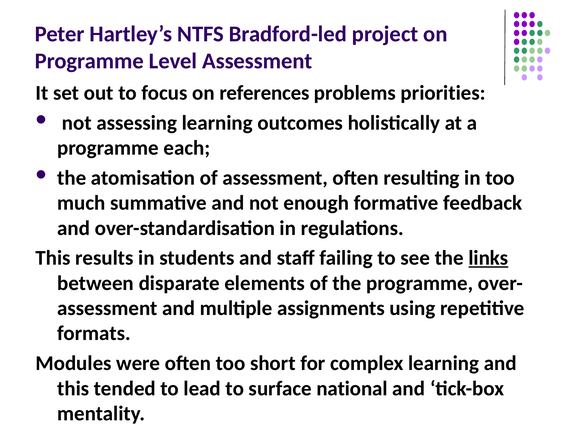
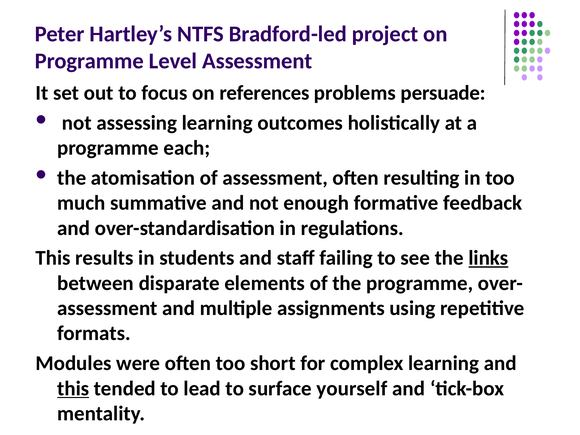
priorities: priorities -> persuade (443, 93)
this underline: none -> present (73, 388)
national: national -> yourself (352, 388)
